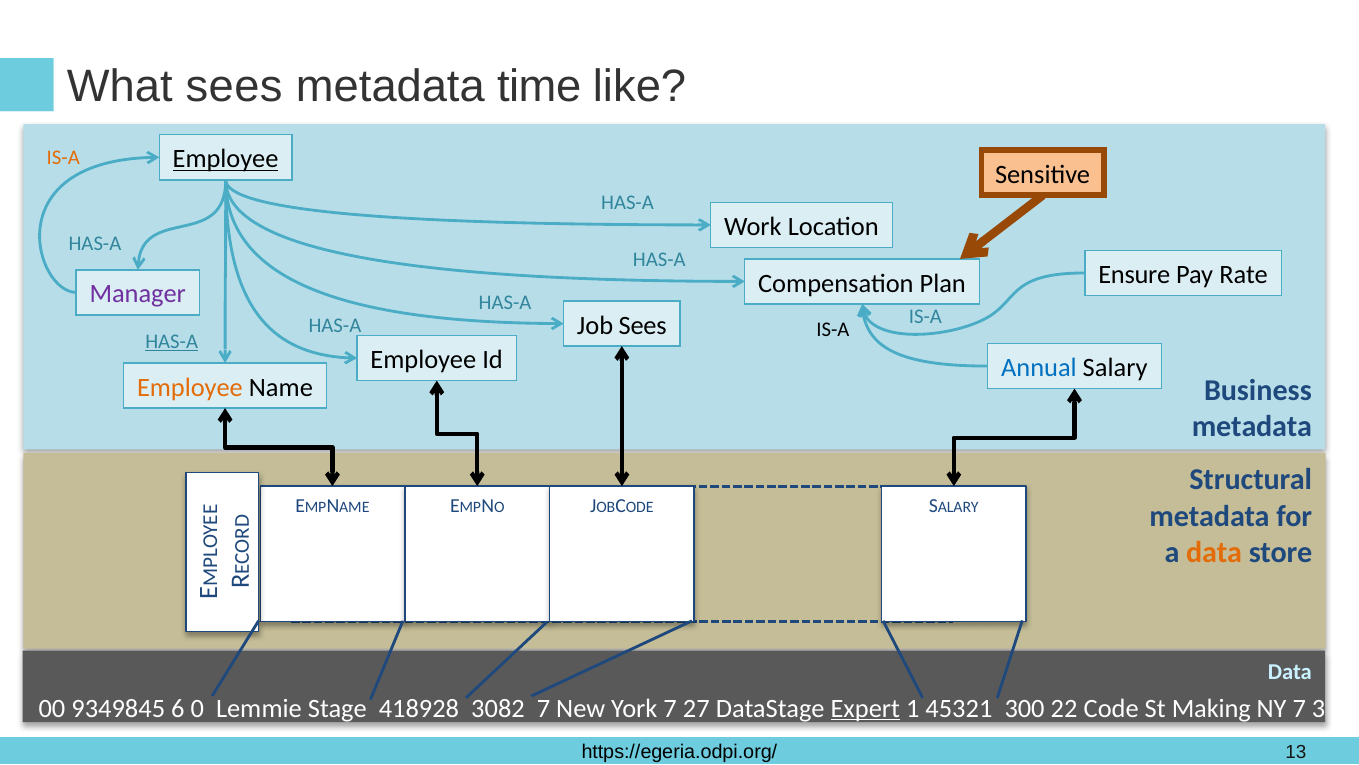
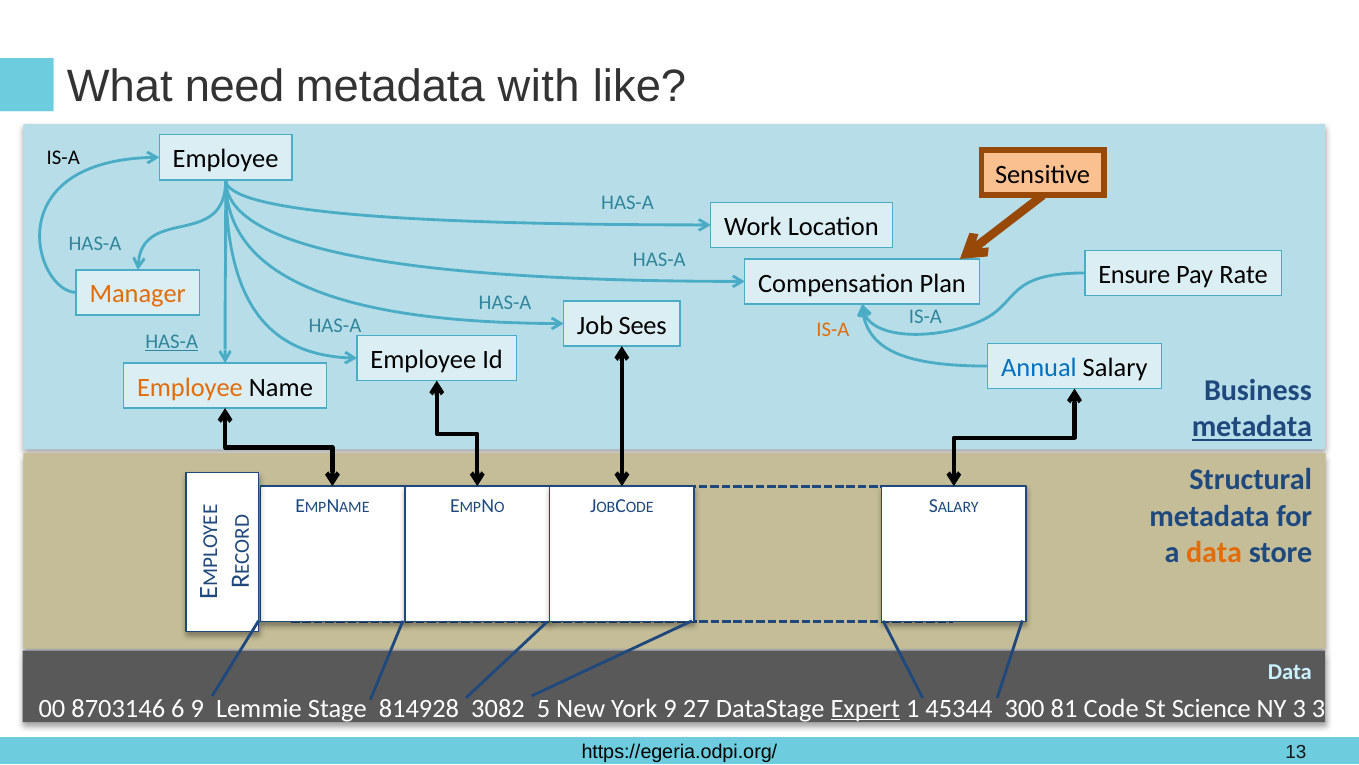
What sees: sees -> need (235, 87)
time: time -> with (539, 87)
Employee underline: present -> none (226, 159)
IS-A colour: orange -> black (63, 157)
Manager colour: purple -> orange (138, 294)
IS-A colour: black -> orange (833, 329)
metadata underline: none -> present (1252, 426)
9349845: 9349845 -> 8703146 (118, 708)
6 0: 0 -> 9 (197, 708)
418928: 418928 -> 814928 (419, 708)
3082 7: 7 -> 5 (543, 708)
York 7: 7 -> 9 (670, 708)
45321: 45321 -> 45344 (959, 708)
22: 22 -> 81 (1064, 708)
Making: Making -> Science (1211, 708)
NY 7: 7 -> 3 (1299, 708)
